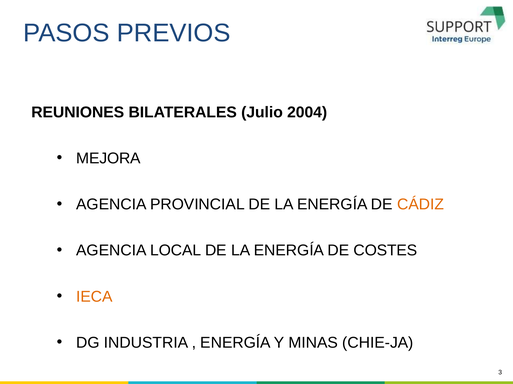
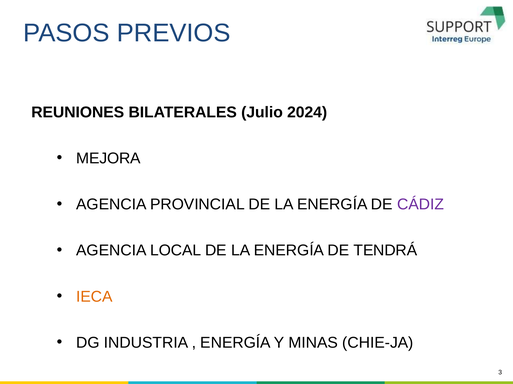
2004: 2004 -> 2024 (307, 112)
CÁDIZ colour: orange -> purple (421, 205)
COSTES: COSTES -> TENDRÁ (385, 251)
